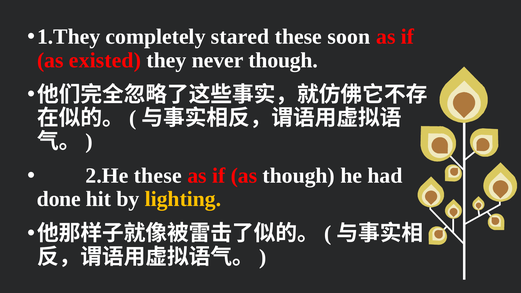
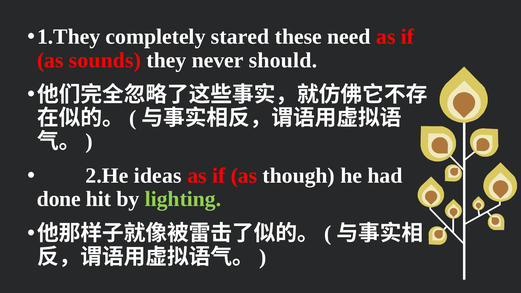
soon: soon -> need (349, 37)
existed: existed -> sounds (105, 60)
never though: though -> should (283, 60)
2.He these: these -> ideas (158, 176)
lighting colour: yellow -> light green (183, 199)
